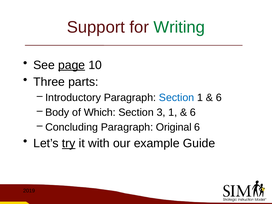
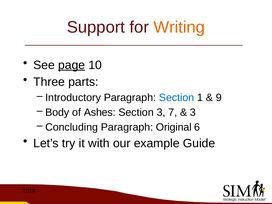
Writing colour: green -> orange (179, 27)
6: 6 -> 9 (219, 98)
Which: Which -> Ashes (100, 112)
3 1: 1 -> 7 (173, 112)
6: 6 -> 3 (193, 112)
try underline: present -> none (69, 143)
